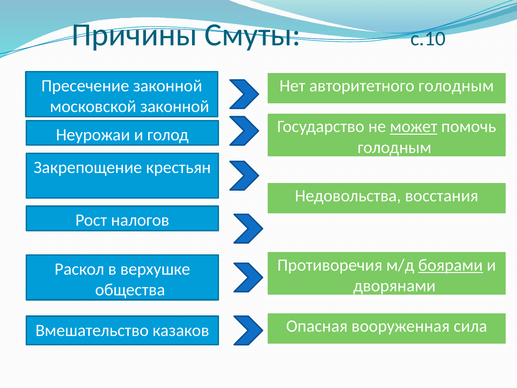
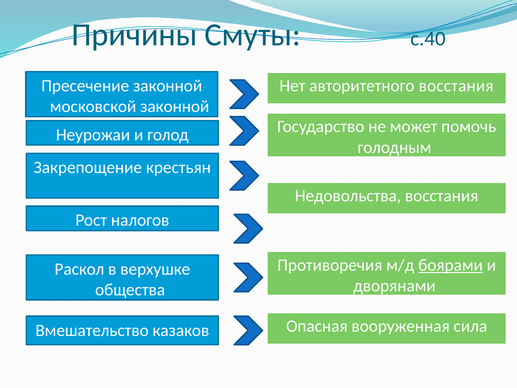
с.10: с.10 -> с.40 (428, 39)
авторитетного голодным: голодным -> восстания (456, 86)
может underline: present -> none (414, 127)
